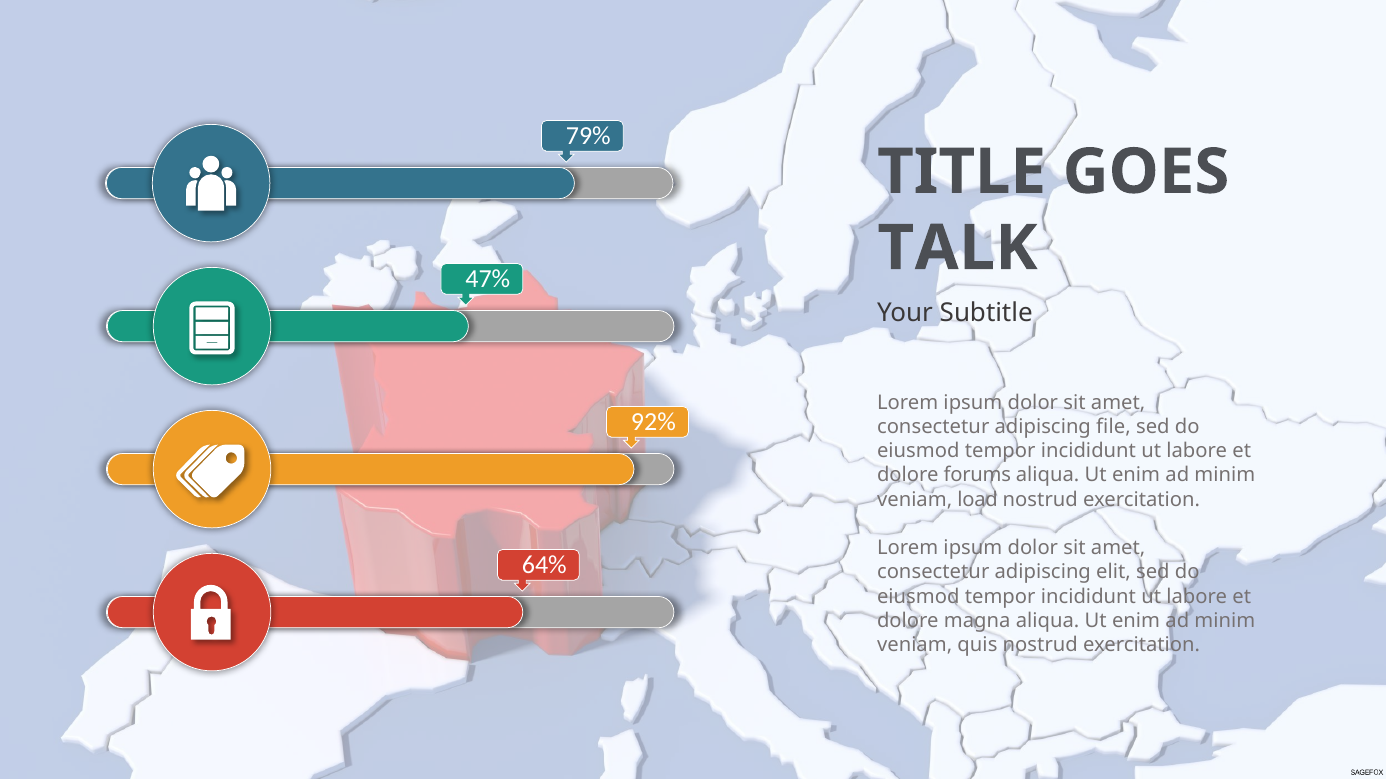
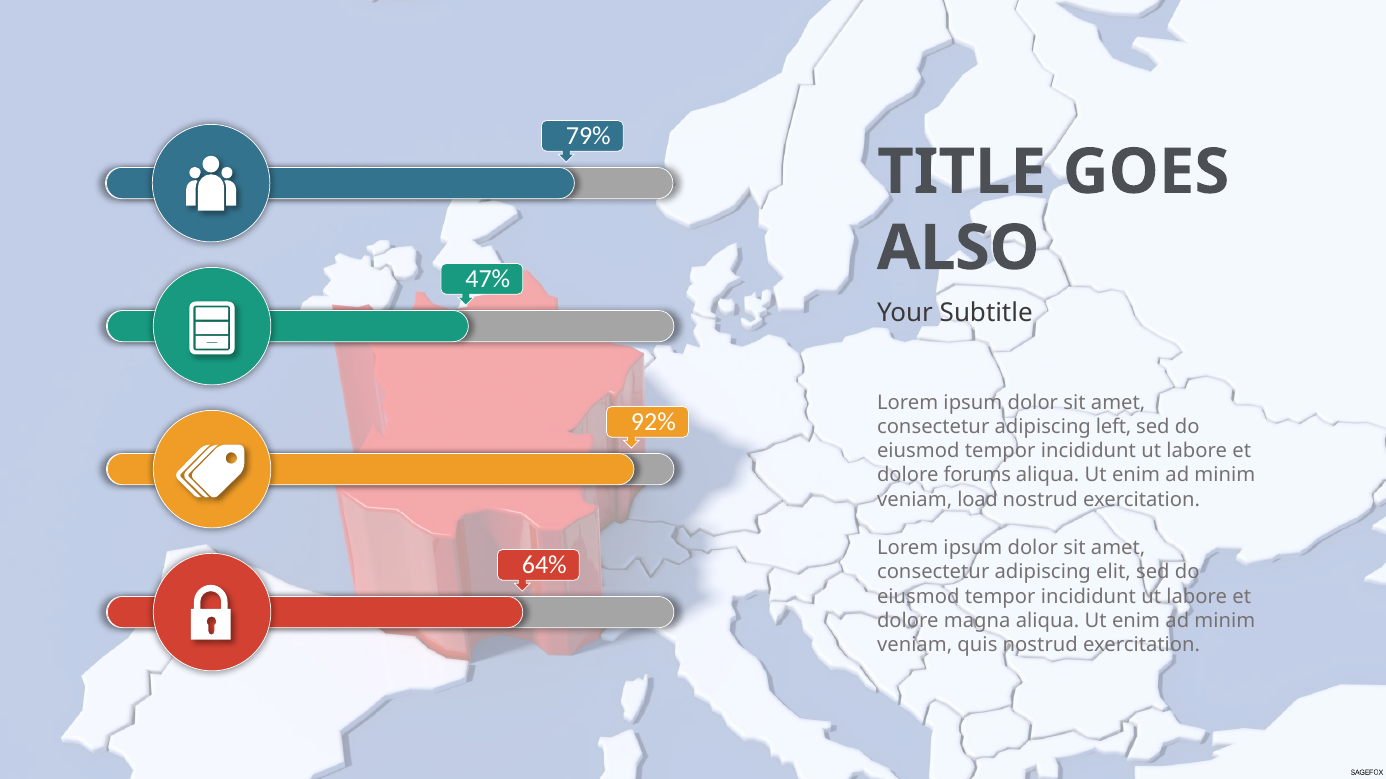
TALK: TALK -> ALSO (958, 248)
file: file -> left (1114, 427)
